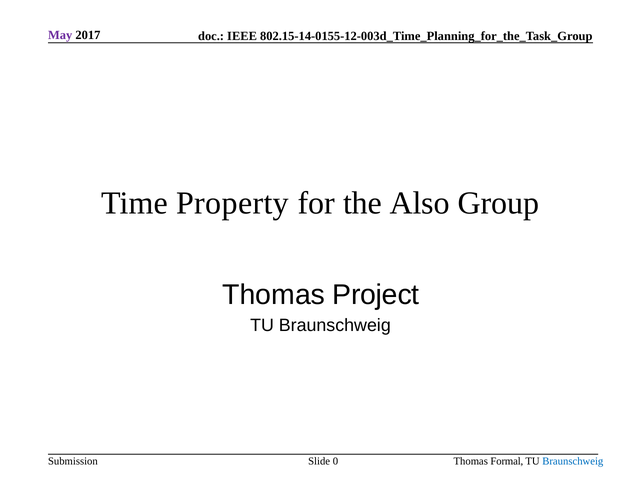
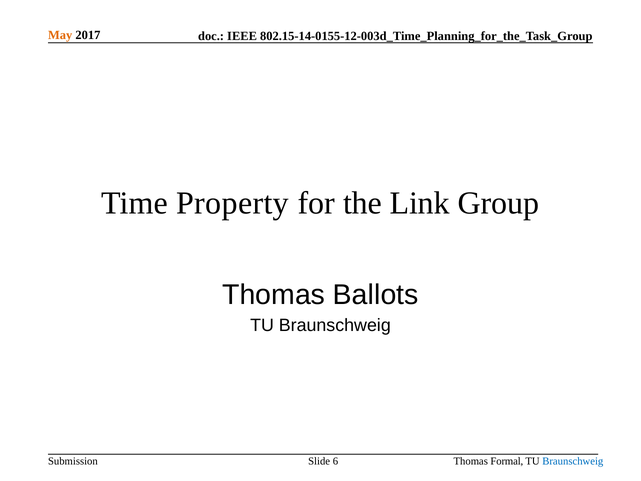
May colour: purple -> orange (60, 35)
Also: Also -> Link (420, 203)
Project: Project -> Ballots (376, 295)
0: 0 -> 6 (335, 461)
